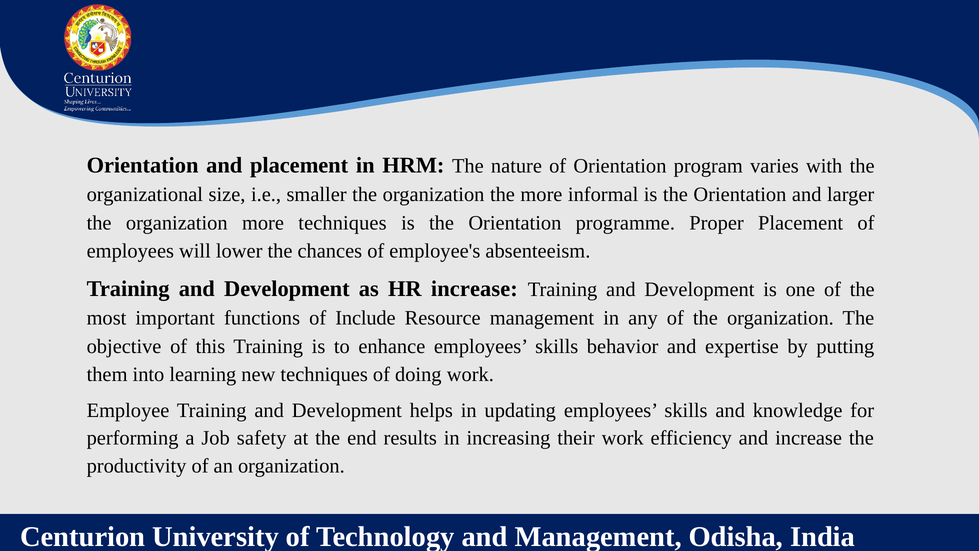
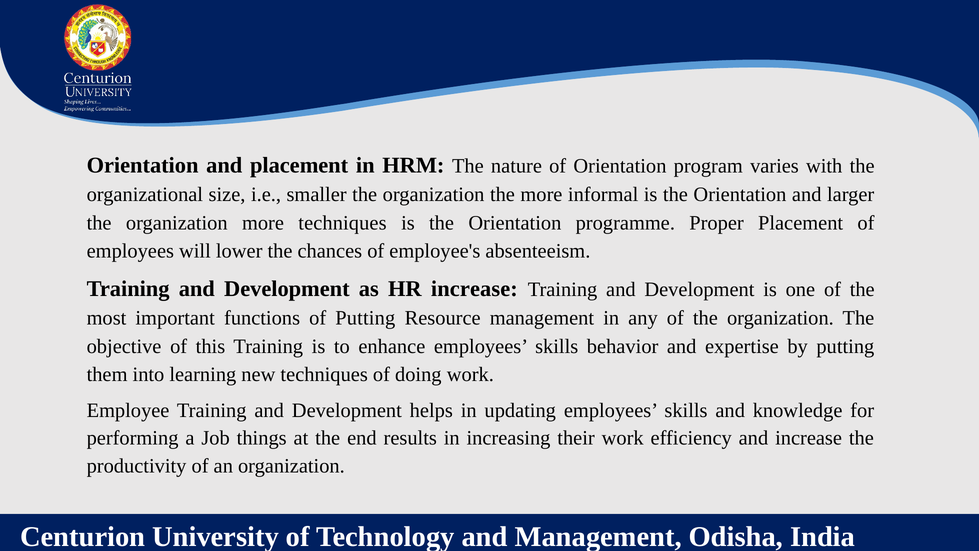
of Include: Include -> Putting (365, 318)
safety: safety -> things (262, 438)
